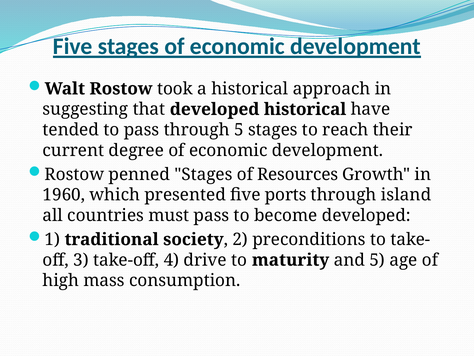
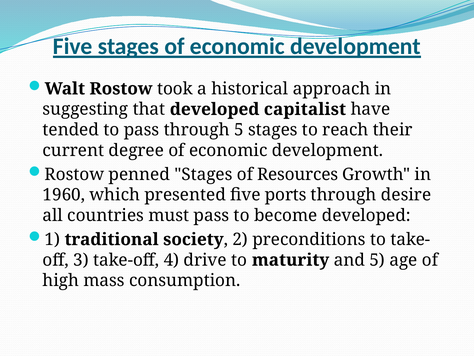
developed historical: historical -> capitalist (305, 109)
island: island -> desire (406, 195)
